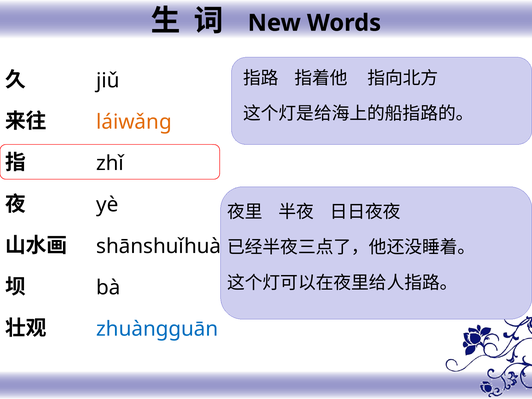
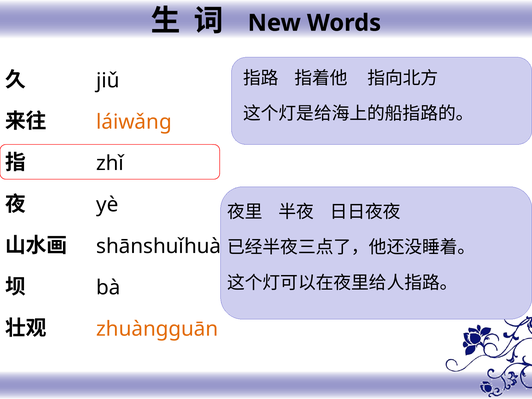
zhuàngguān colour: blue -> orange (157, 329)
